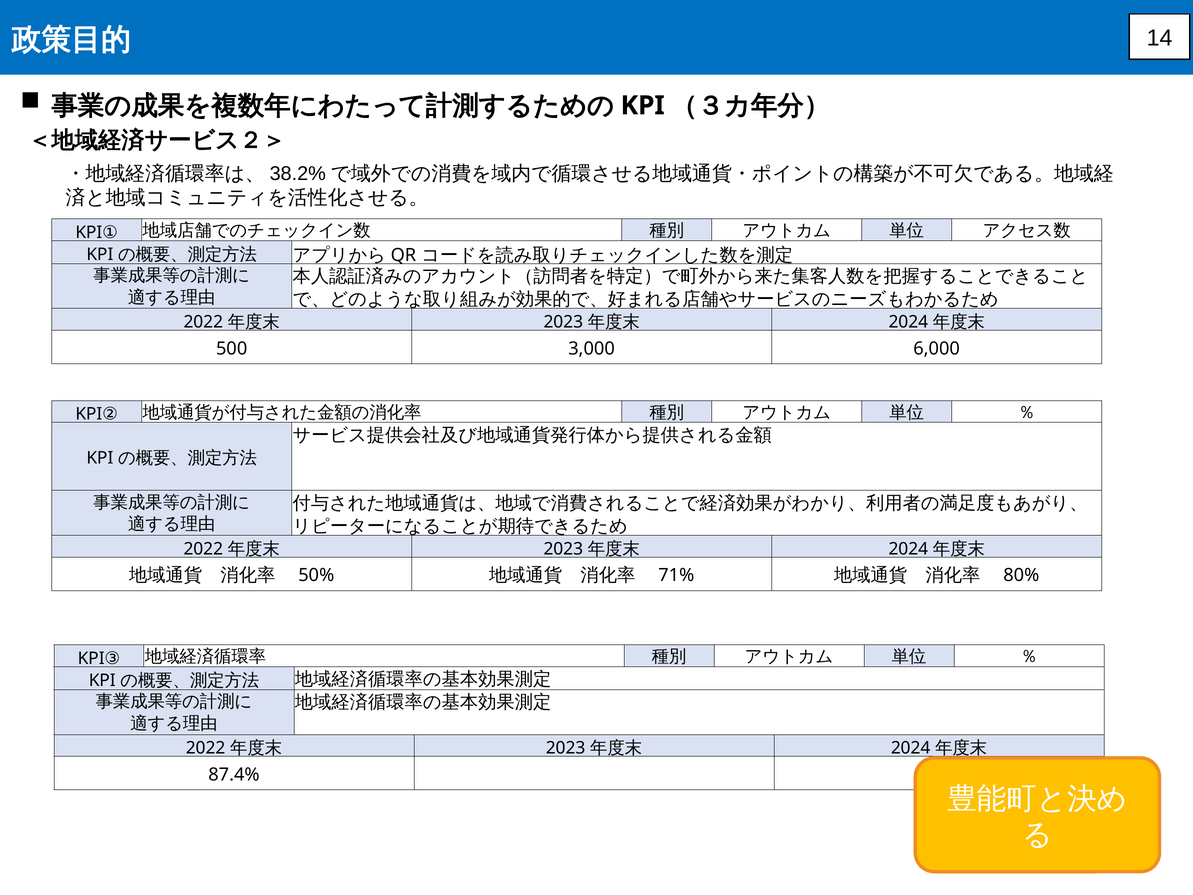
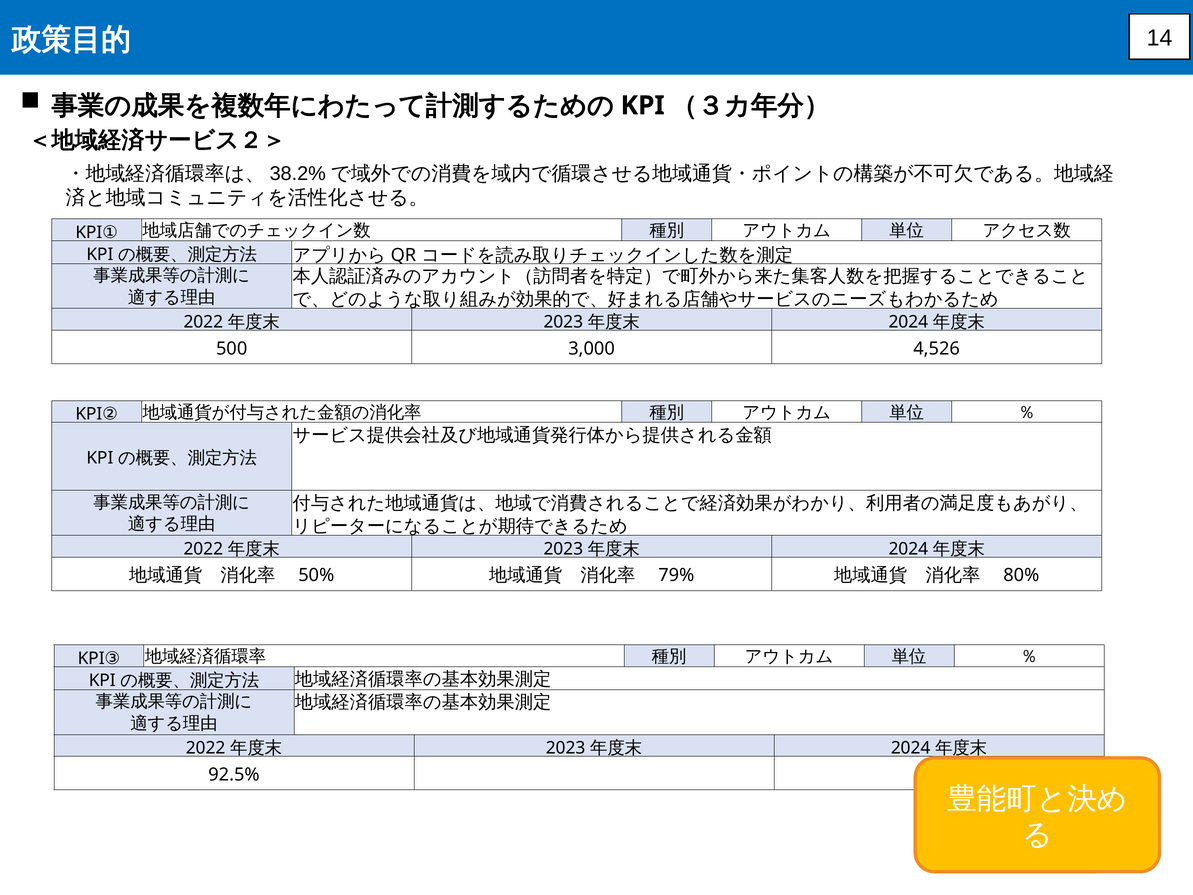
6,000: 6,000 -> 4,526 (937, 348)
71%: 71% -> 79% (676, 575)
87.4%: 87.4% -> 92.5% (234, 774)
